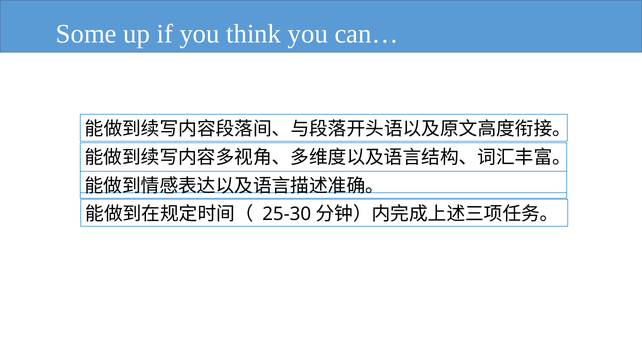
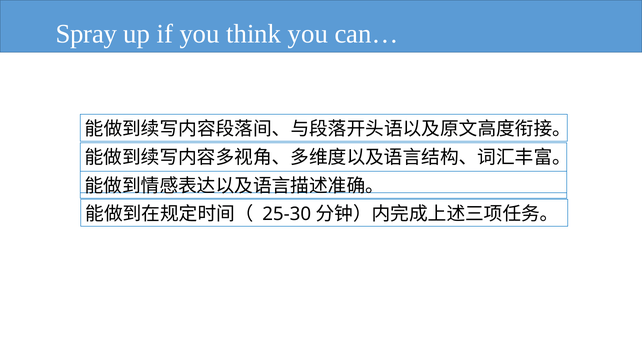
Some: Some -> Spray (86, 34)
